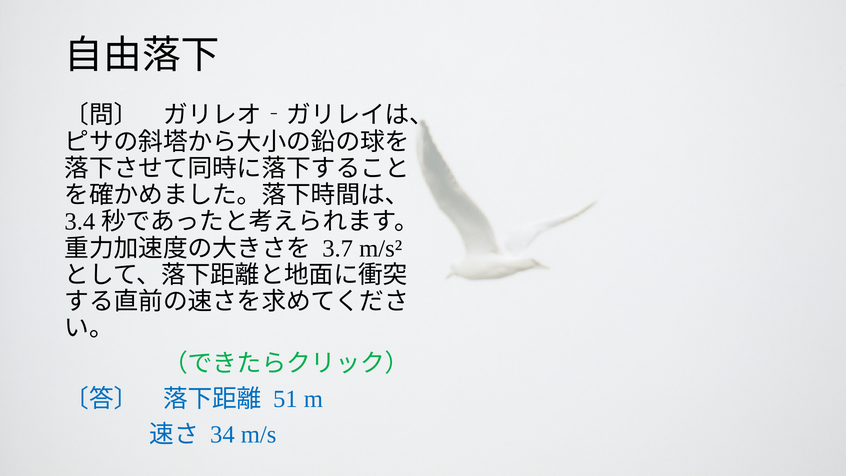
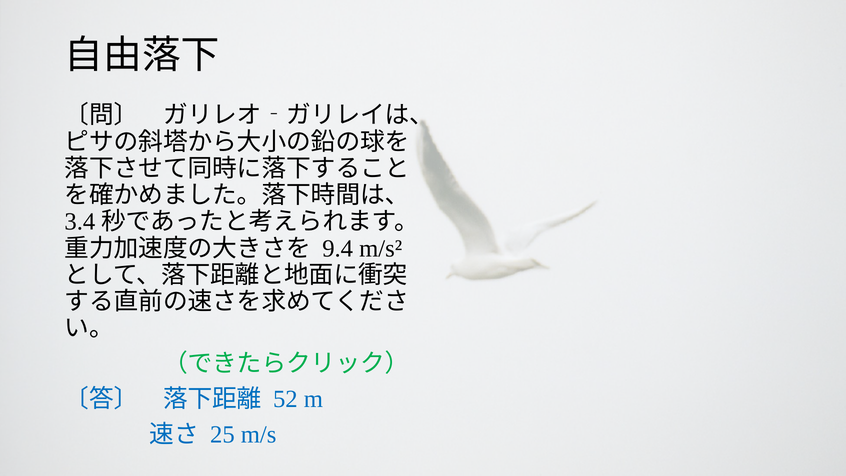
3.7: 3.7 -> 9.4 (338, 248)
51: 51 -> 52 (285, 399)
34: 34 -> 25 (222, 434)
